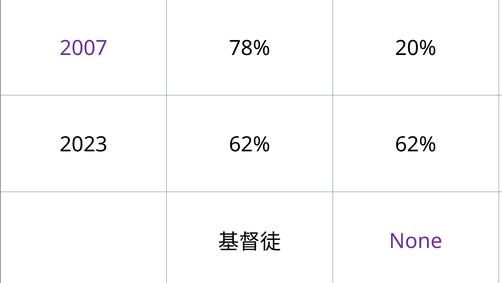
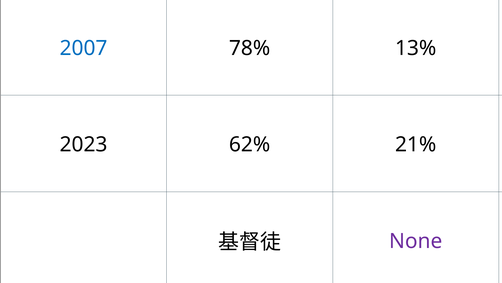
2007 colour: purple -> blue (84, 48)
20%: 20% -> 13% (416, 48)
62% 62%: 62% -> 21% (416, 144)
